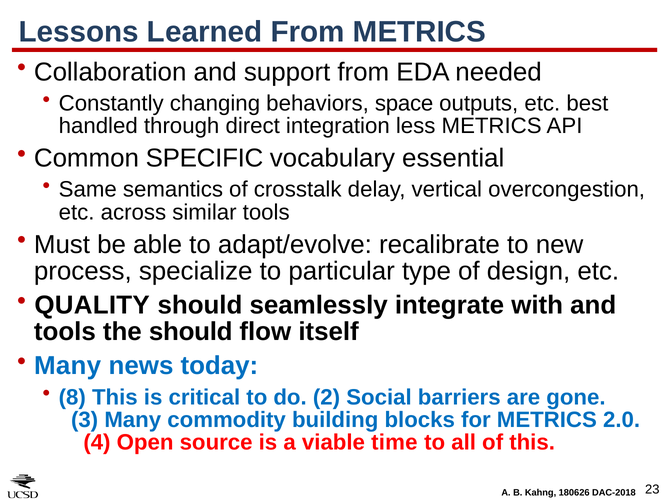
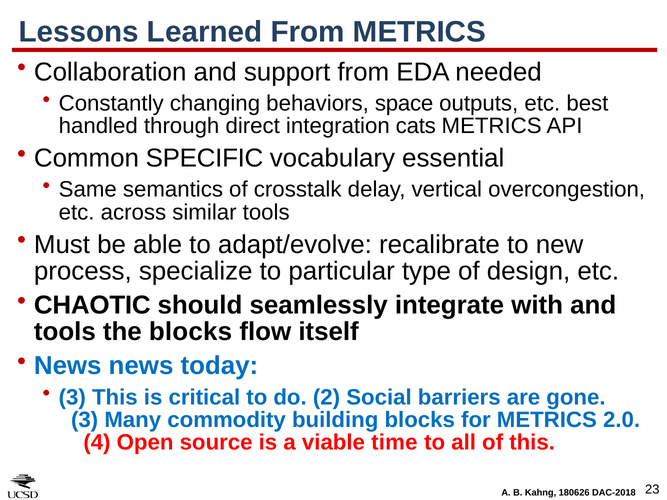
less: less -> cats (416, 126)
QUALITY: QUALITY -> CHAOTIC (92, 305)
the should: should -> blocks (190, 332)
Many: Many -> News (68, 366)
8: 8 -> 3 (72, 397)
